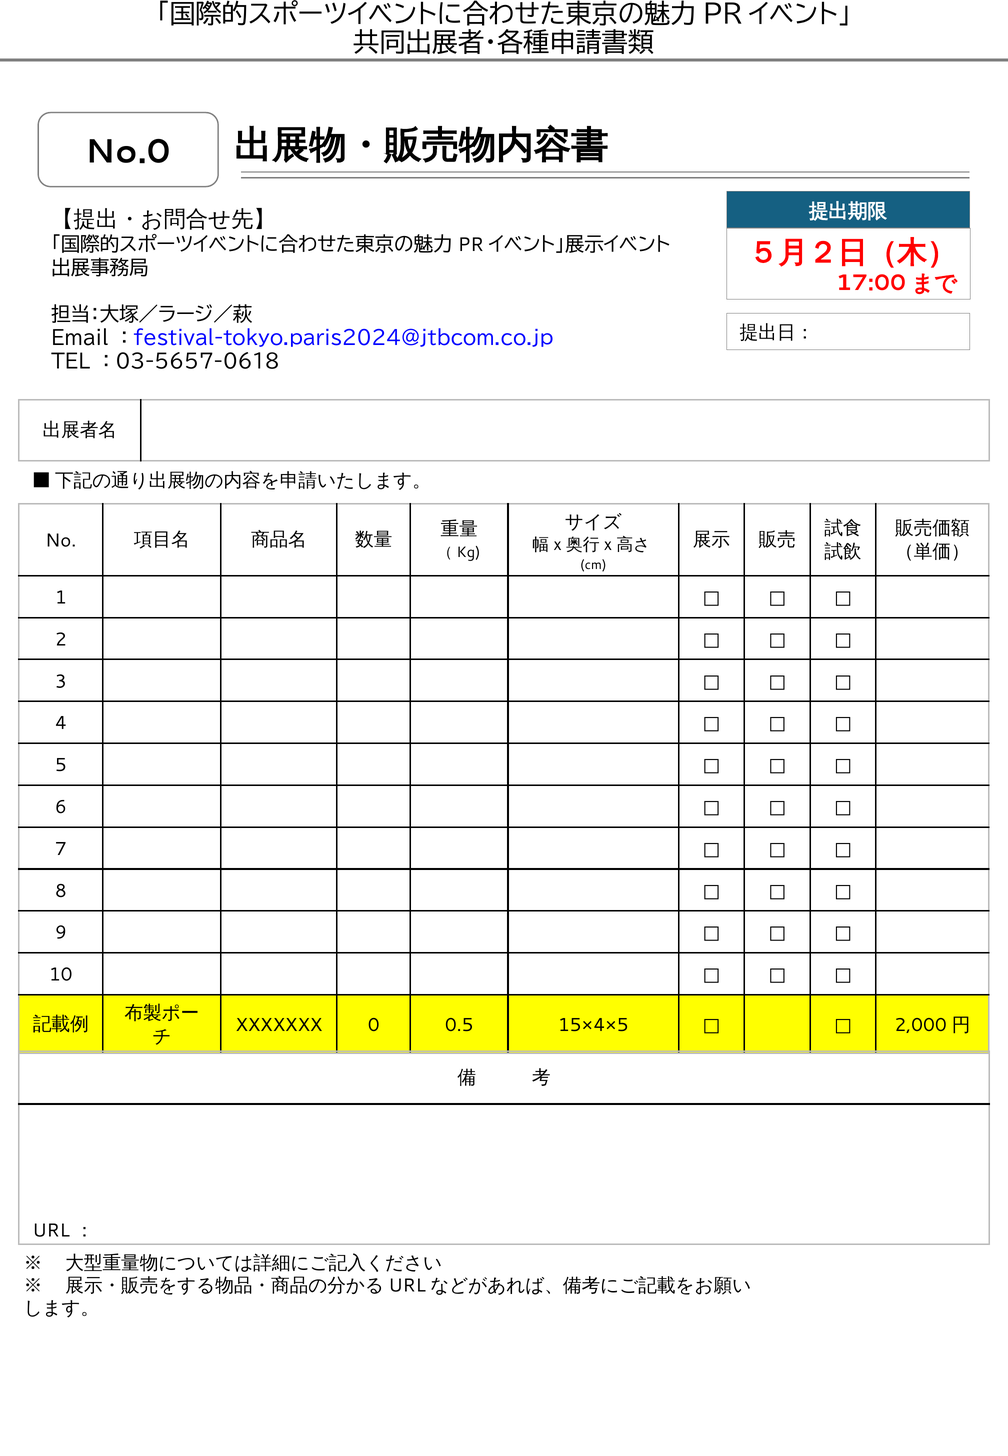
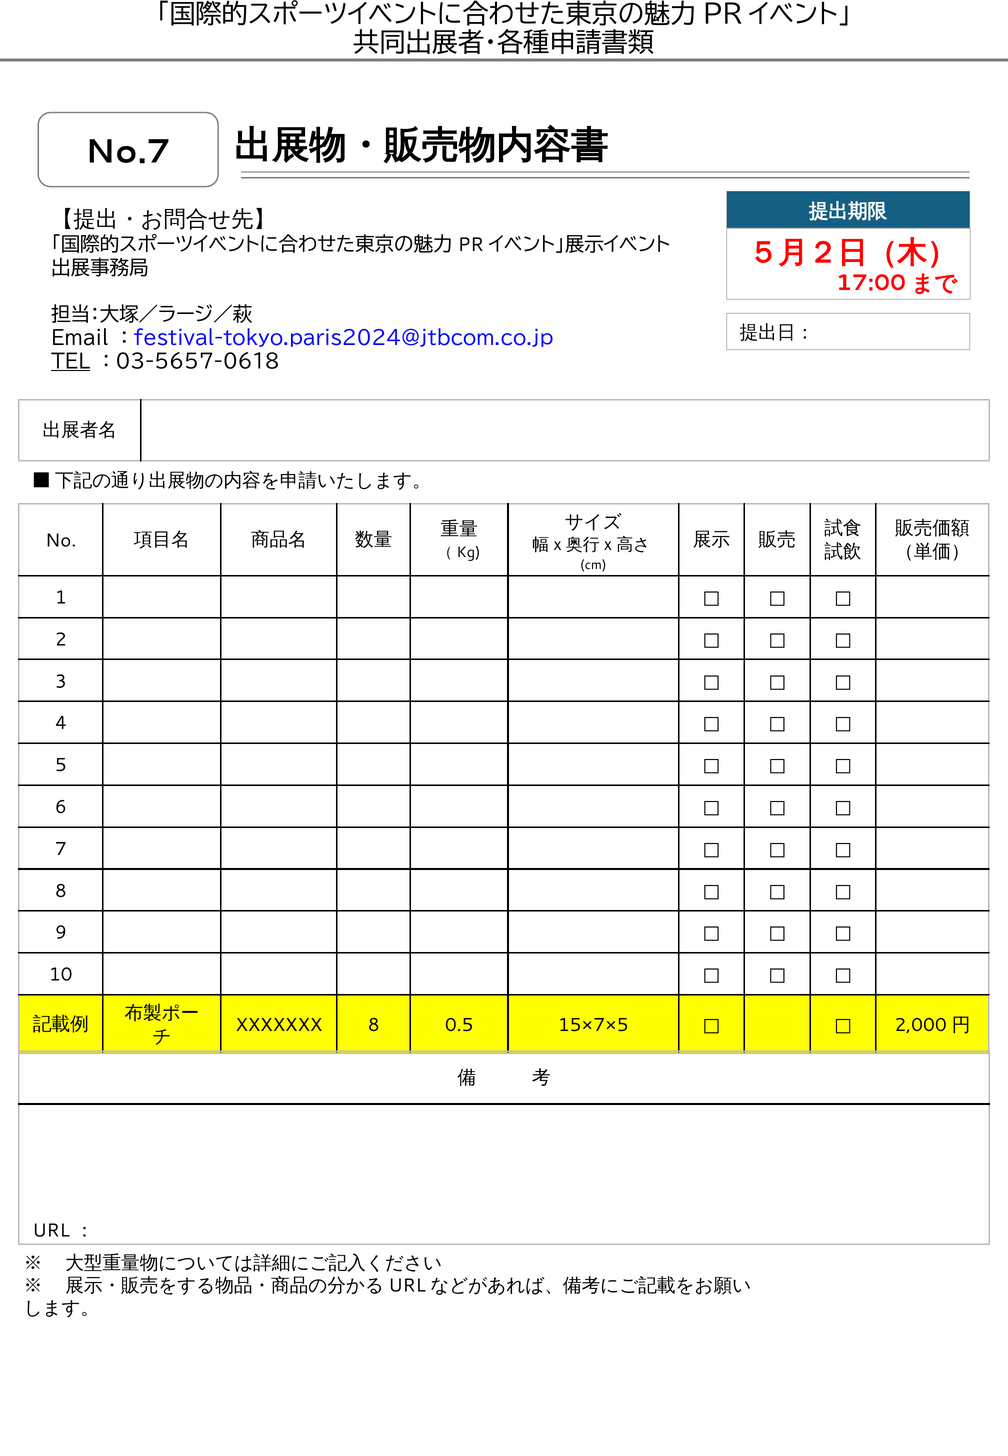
No.0: No.0 -> No.7 (128, 152)
TEL underline: none -> present (71, 362)
XXXXXXX 0: 0 -> 8 (374, 1025)
15×4×5: 15×4×5 -> 15×7×5 (593, 1025)
